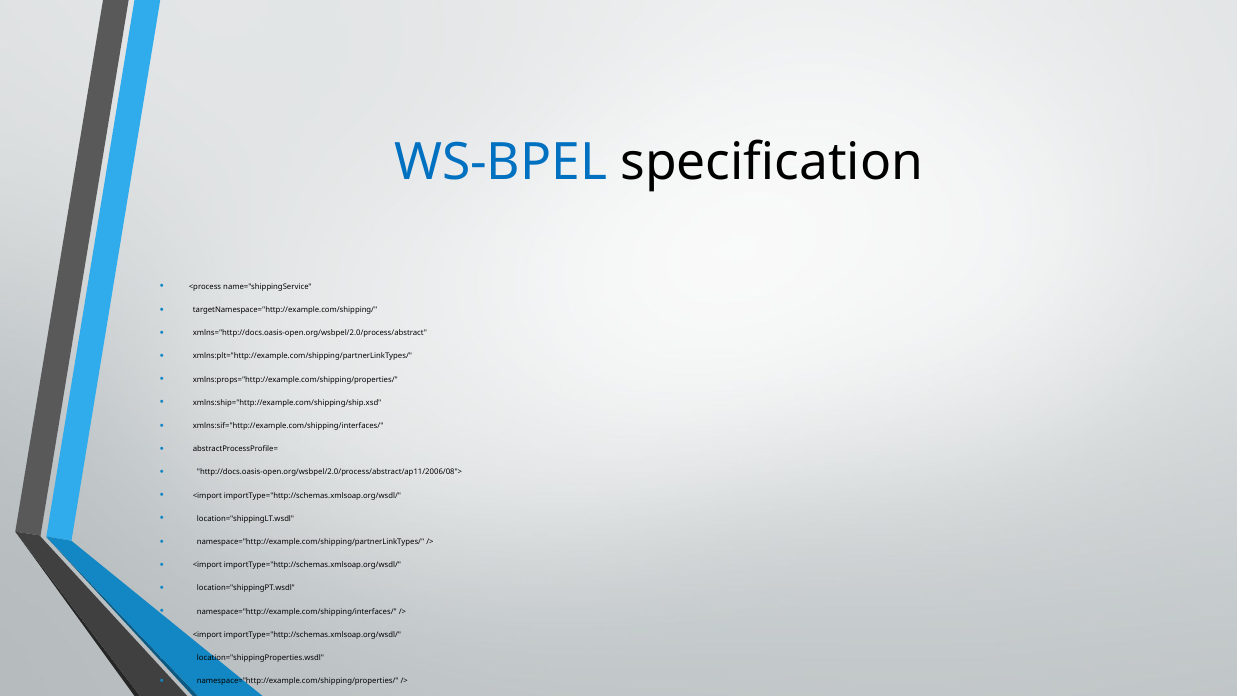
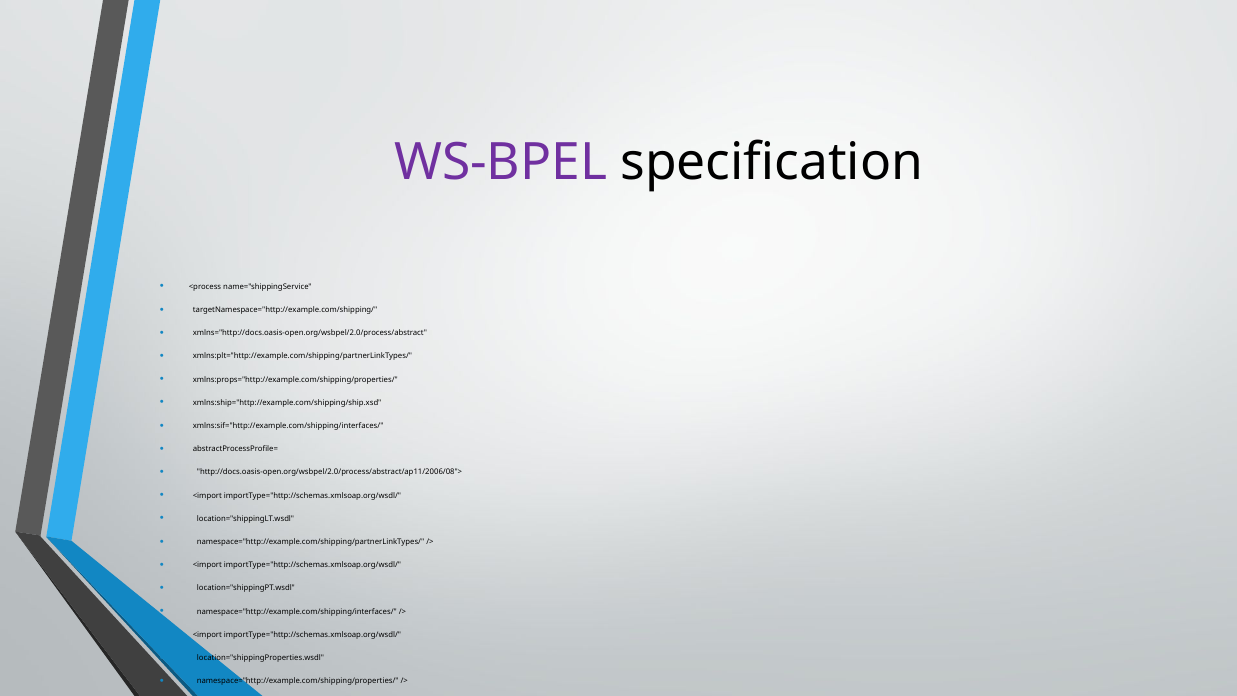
WS-BPEL colour: blue -> purple (501, 162)
